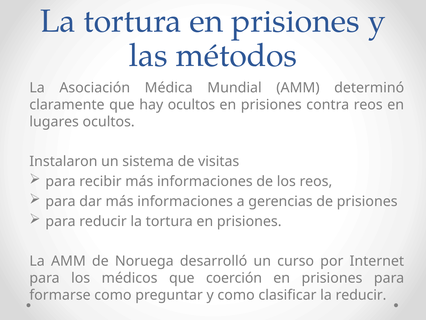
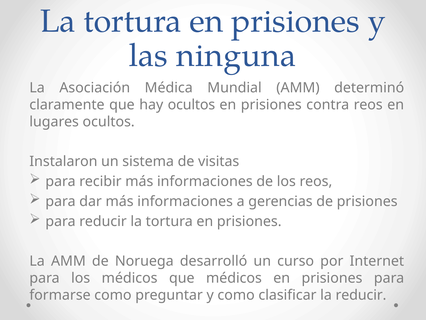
métodos: métodos -> ninguna (236, 55)
que coerción: coerción -> médicos (234, 278)
